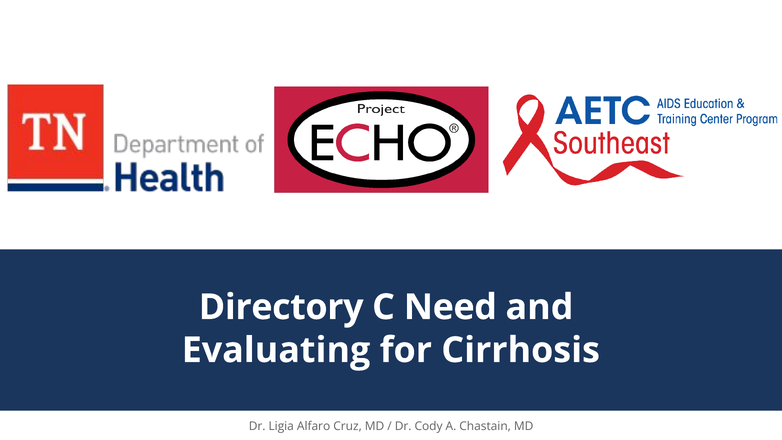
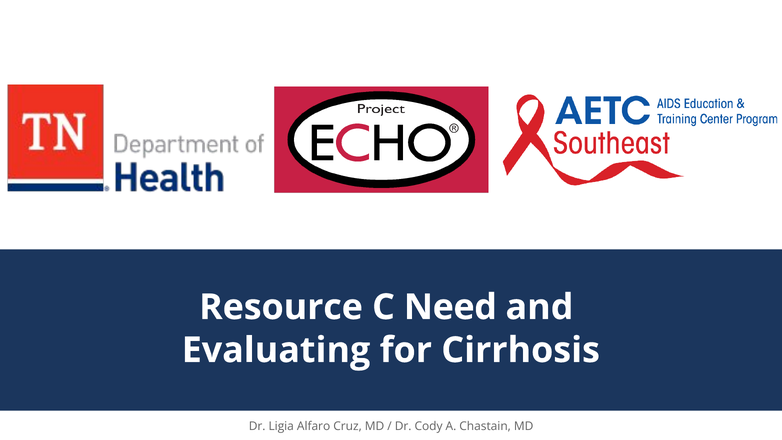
Directory: Directory -> Resource (281, 307)
